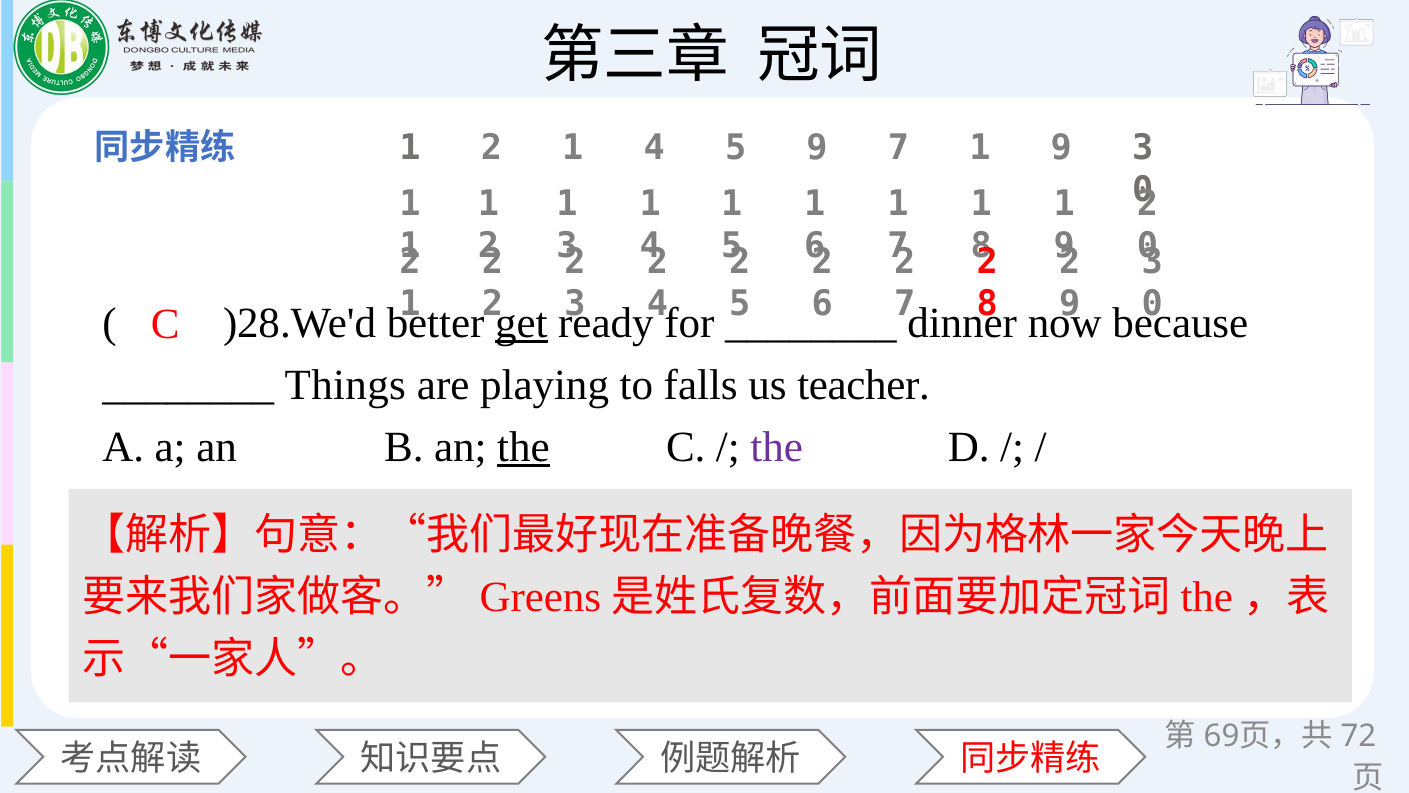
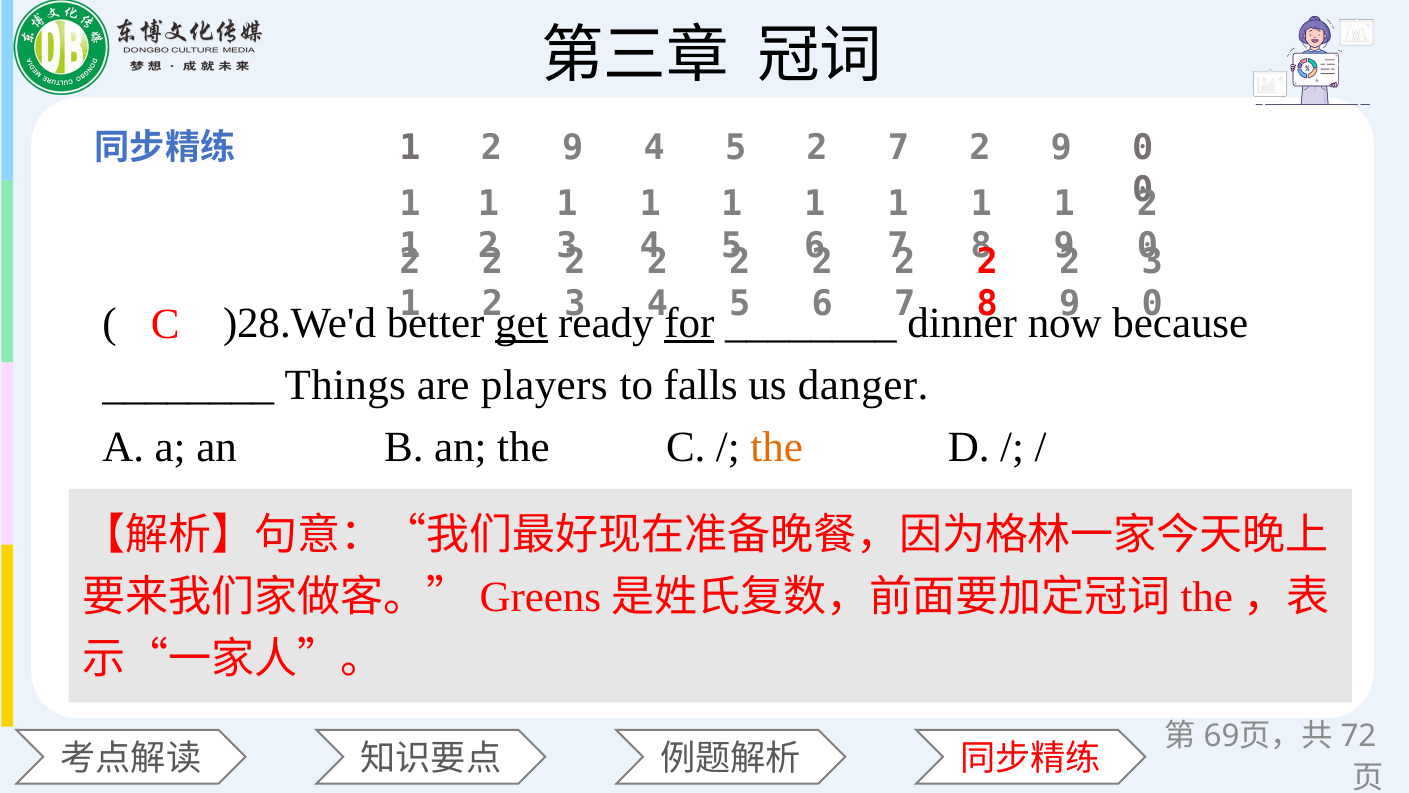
1: 1 -> 9 (573, 148)
4 5 9: 9 -> 2 (817, 148)
1: 1 -> 2 (980, 148)
9 3: 3 -> 0 (1143, 148)
for underline: none -> present (689, 323)
playing: playing -> players (544, 385)
teacher: teacher -> danger (863, 385)
the underline: present -> none (523, 447)
the colour: purple -> orange (777, 447)
